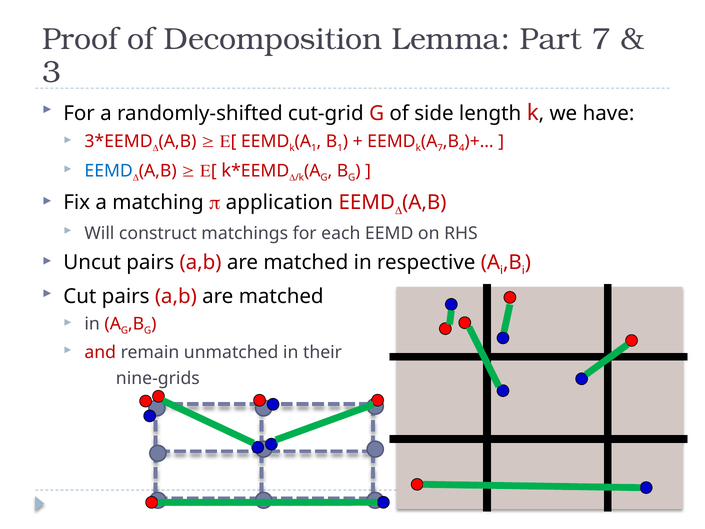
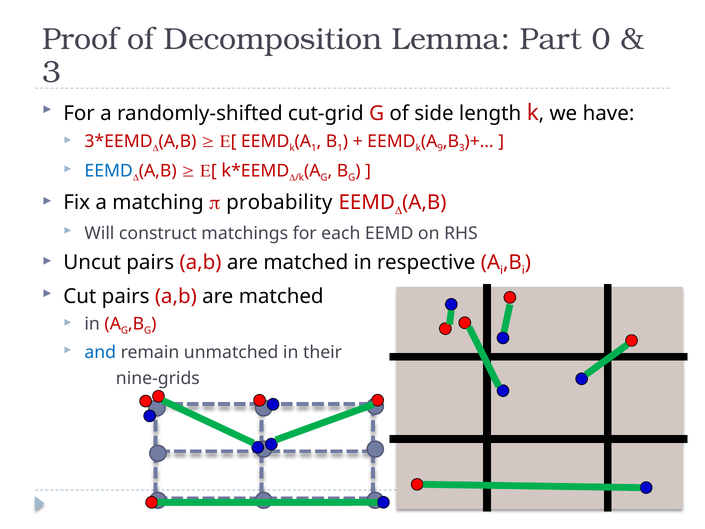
Part 7: 7 -> 0 (601, 39)
A 7: 7 -> 9 (440, 148)
4: 4 -> 3 (462, 148)
application: application -> probability (279, 202)
and colour: red -> blue (100, 352)
